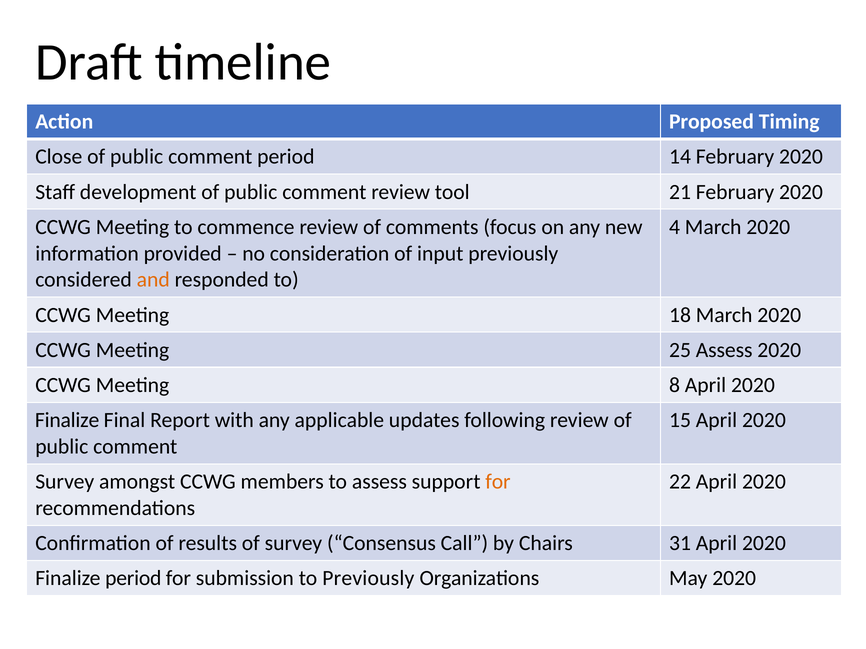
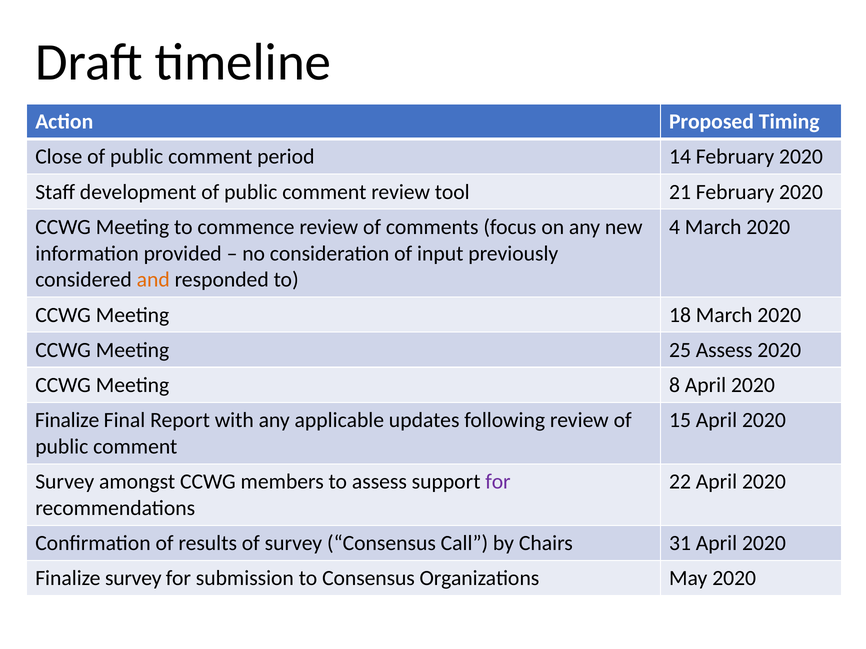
for colour: orange -> purple (498, 482)
Finalize period: period -> survey (133, 579)
to Previously: Previously -> Consensus (368, 579)
